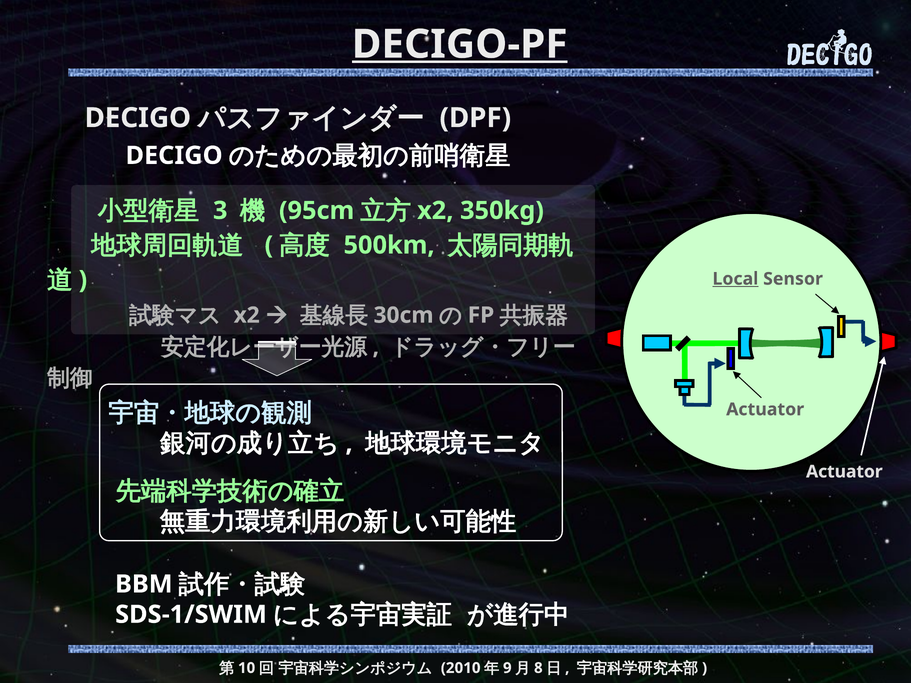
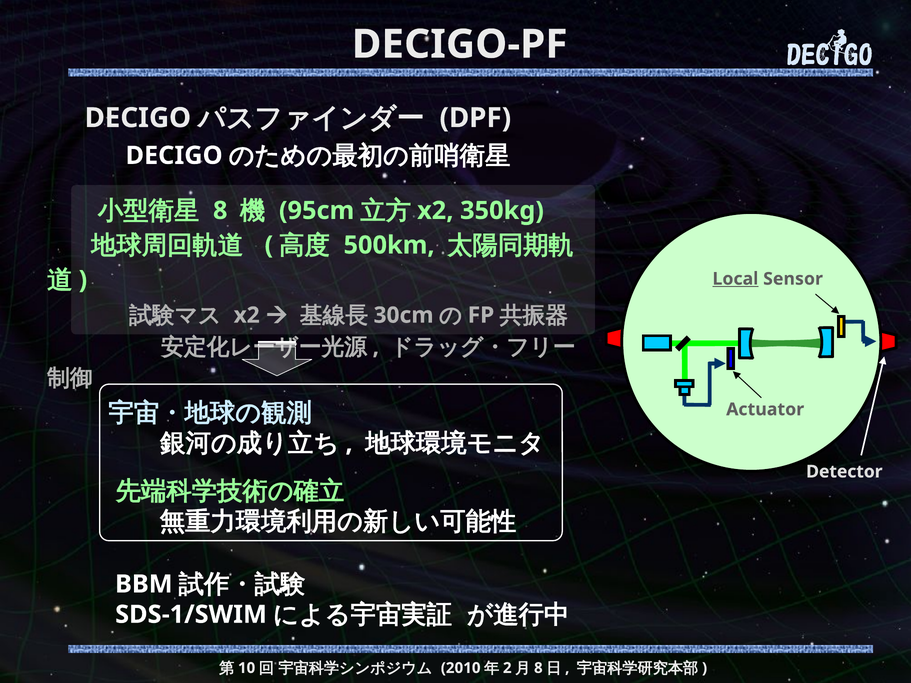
DECIGO-PF underline: present -> none (460, 44)
3: 3 -> 8 (220, 211)
Actuator: Actuator -> Detector (844, 472)
9: 9 -> 2 (507, 668)
